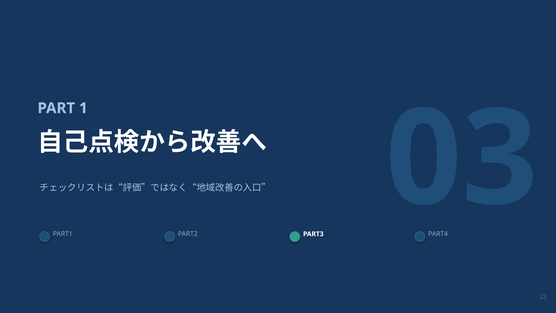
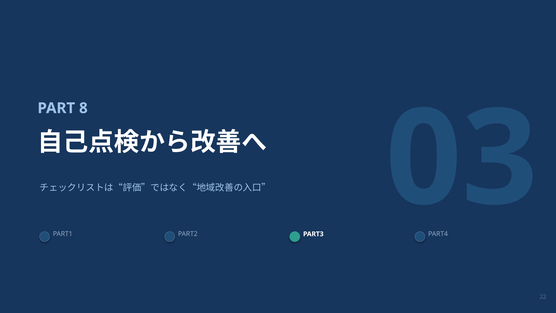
1: 1 -> 8 (83, 108)
